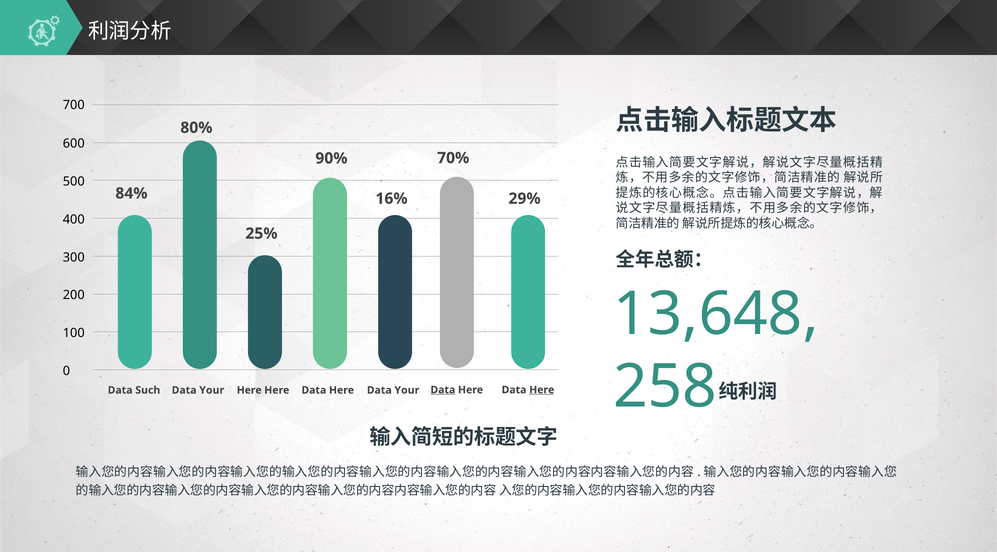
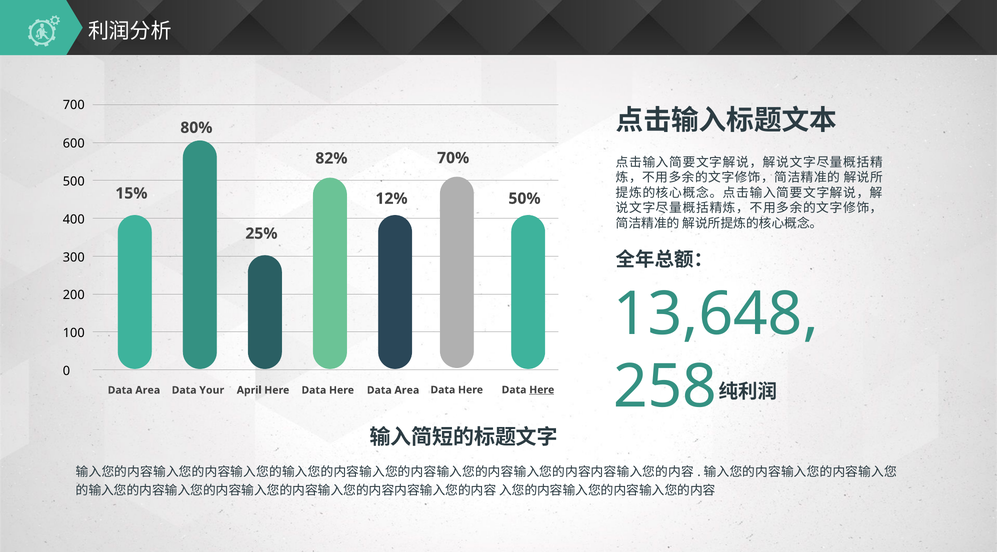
90%: 90% -> 82% (331, 158)
84%: 84% -> 15% (131, 193)
16%: 16% -> 12% (392, 198)
29%: 29% -> 50% (525, 198)
Data underline: present -> none (443, 390)
Such: Such -> Area (148, 390)
Here: Here -> April (249, 390)
Your: Your -> Area (407, 390)
